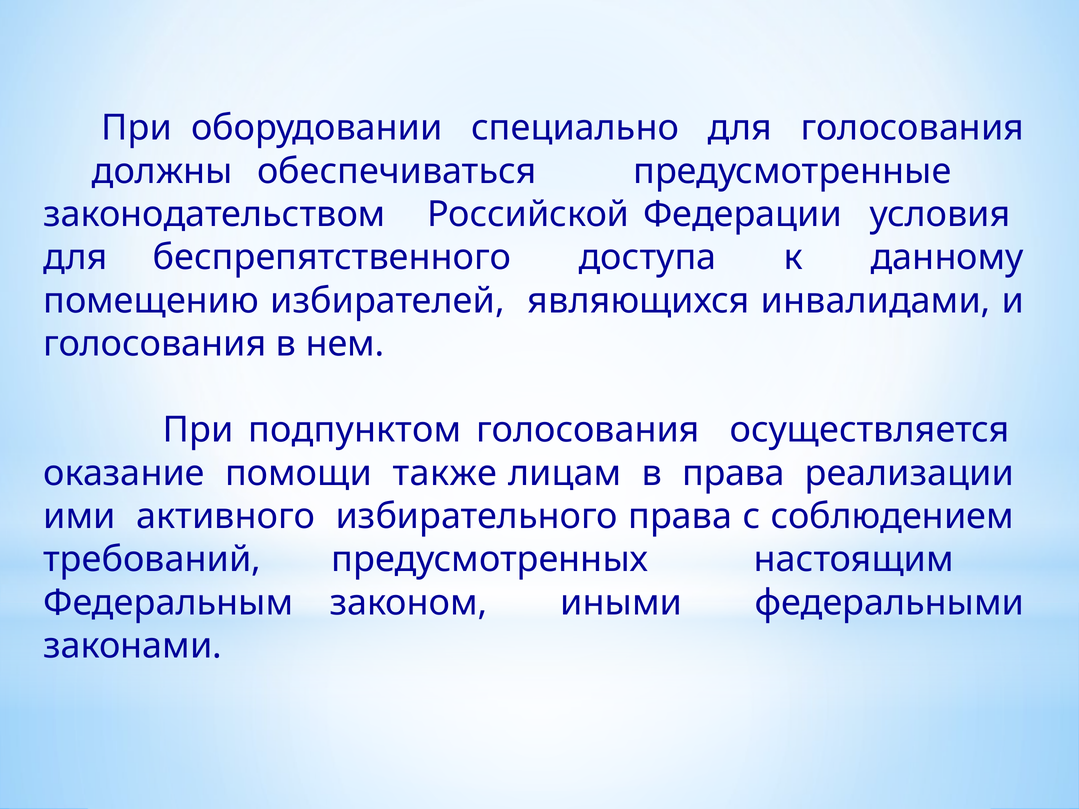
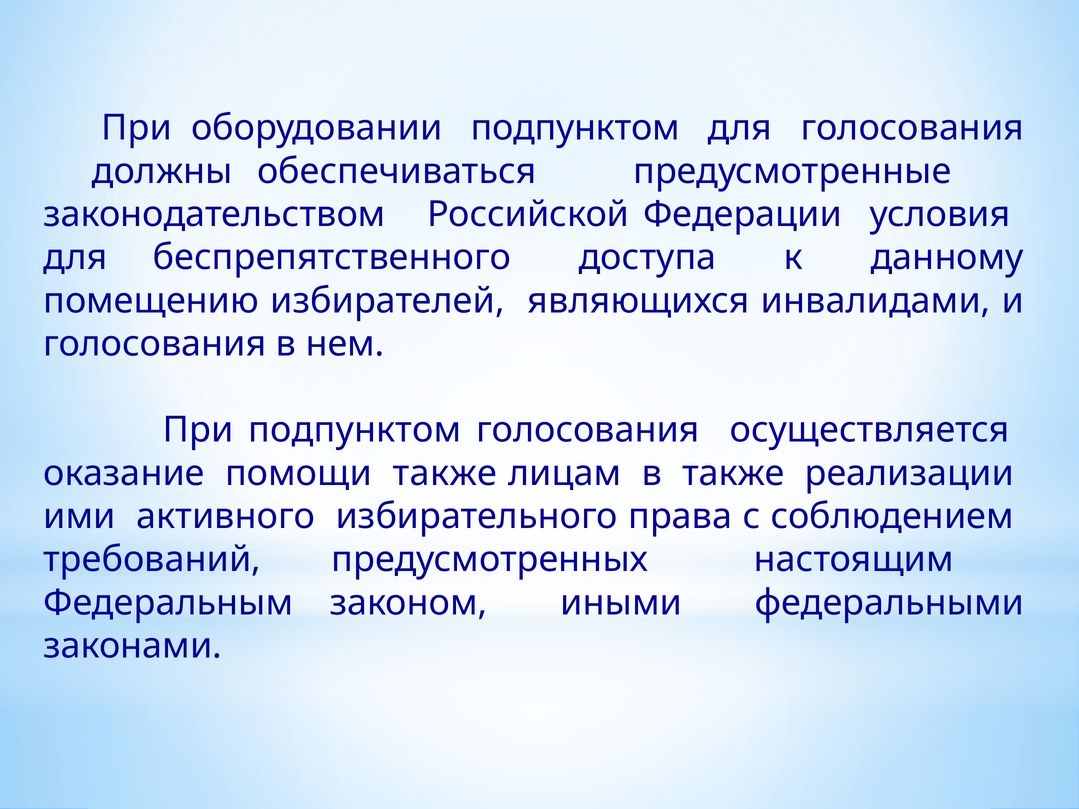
оборудовании специально: специально -> подпунктом (575, 128)
в права: права -> также (733, 473)
